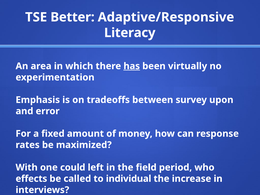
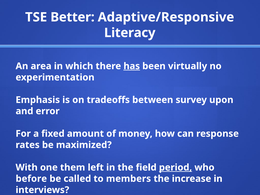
could: could -> them (73, 167)
period underline: none -> present (175, 167)
effects: effects -> before (31, 179)
individual: individual -> members (129, 179)
